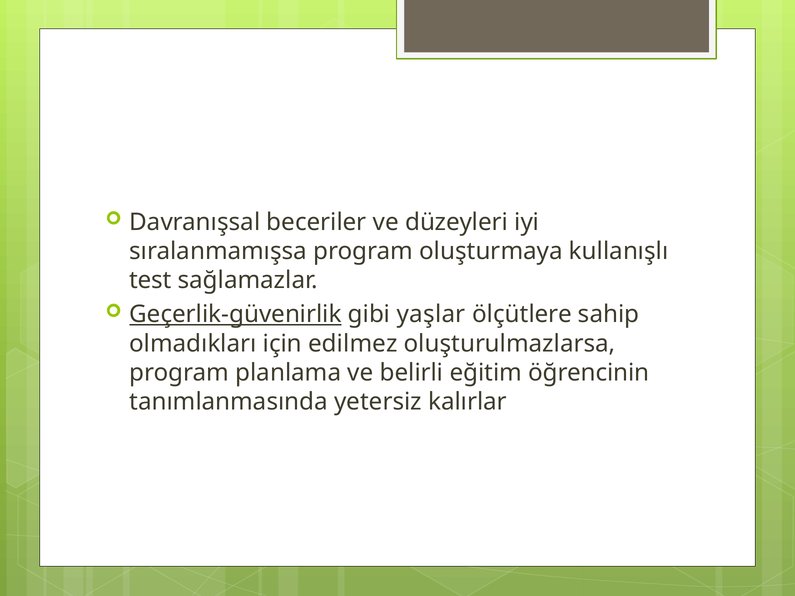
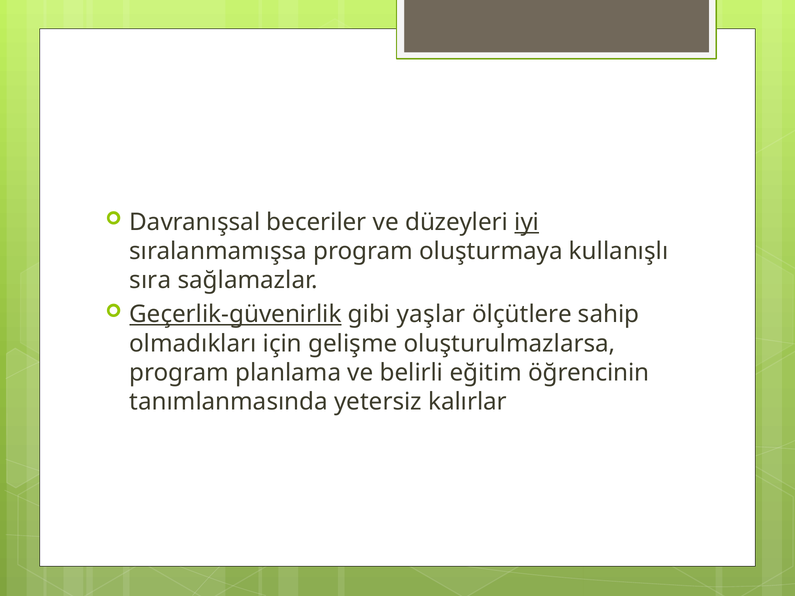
iyi underline: none -> present (527, 222)
test: test -> sıra (150, 281)
edilmez: edilmez -> gelişme (353, 344)
